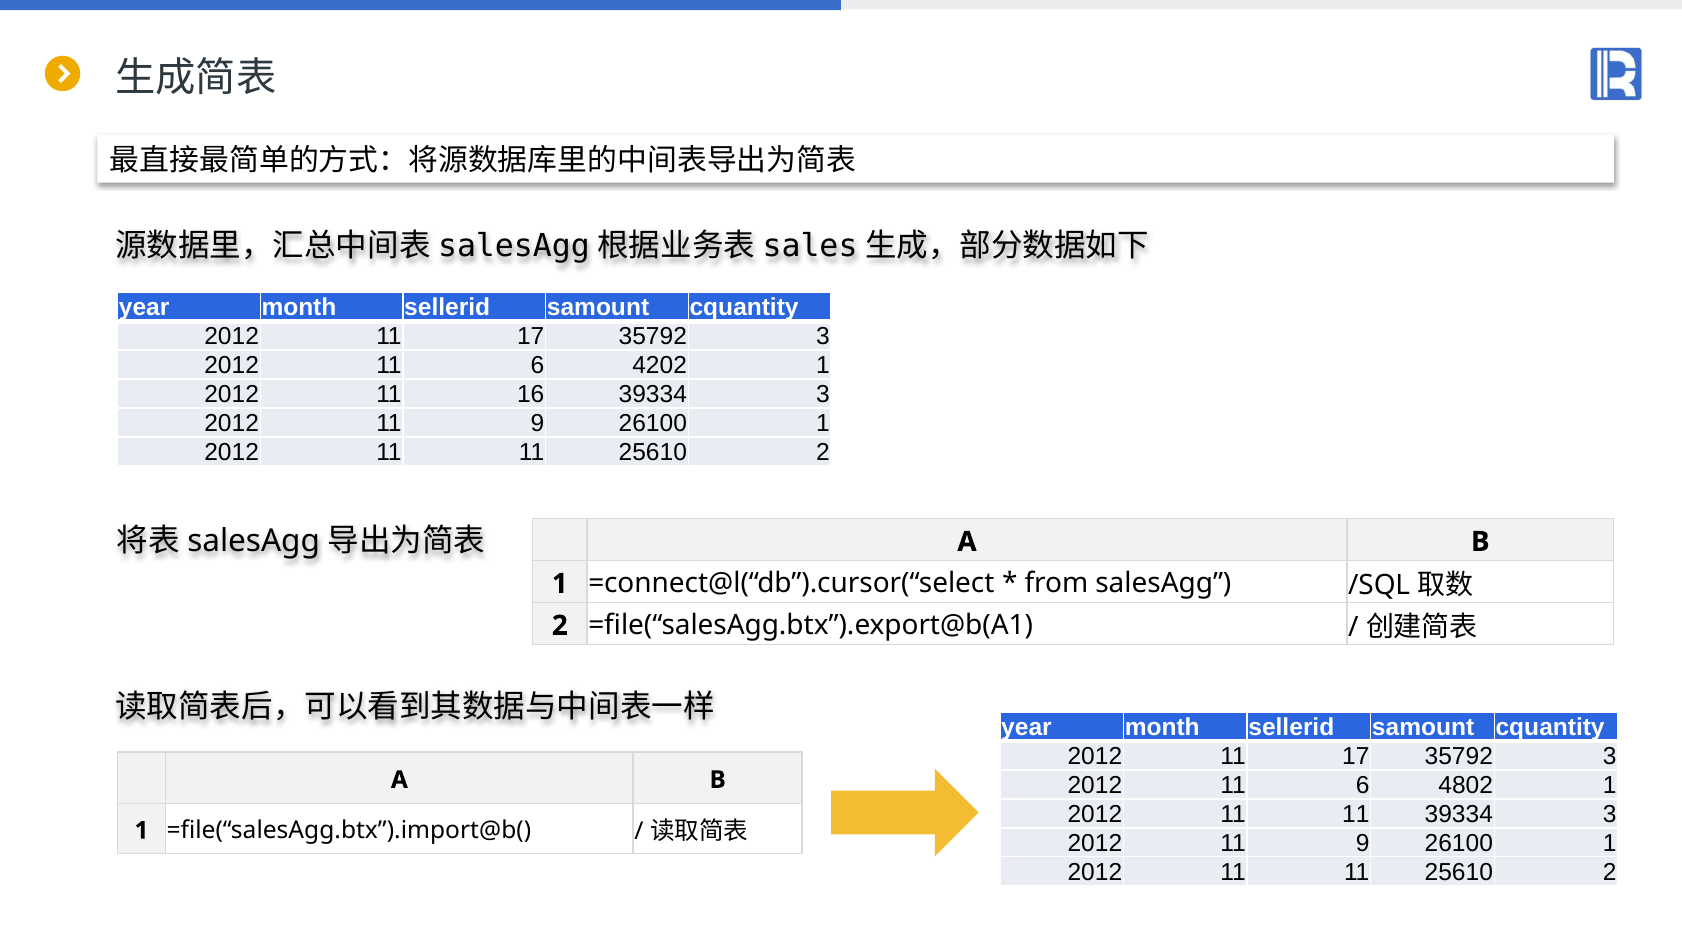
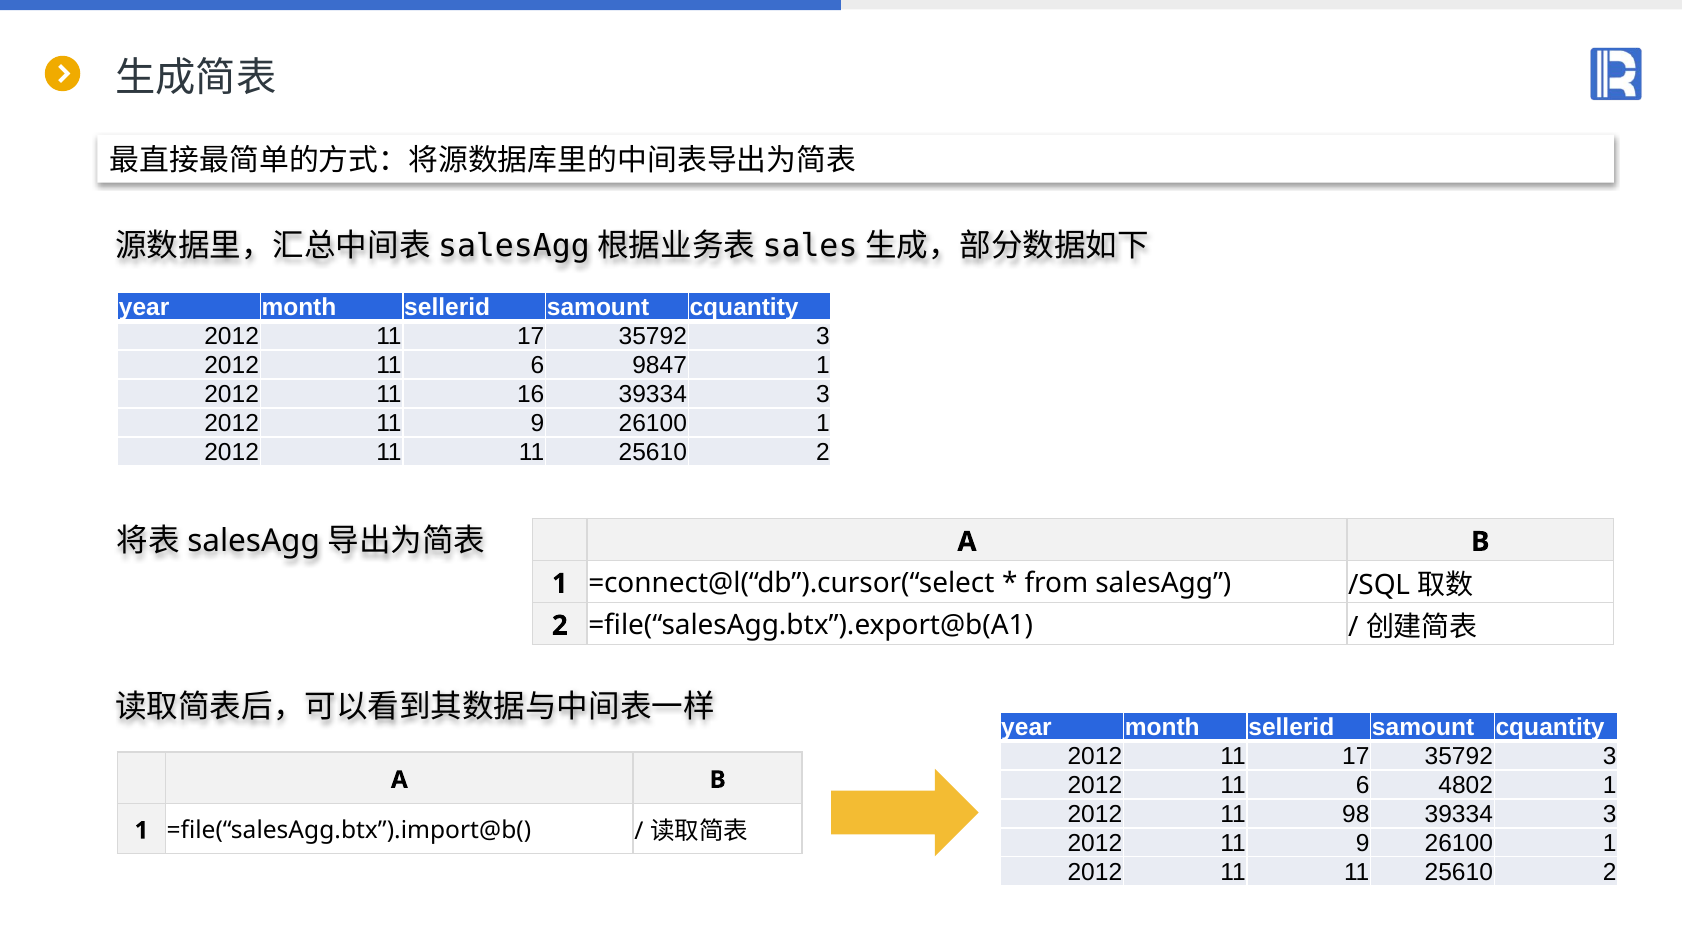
4202: 4202 -> 9847 (660, 366)
11: 11 -> 98 (1356, 814)
